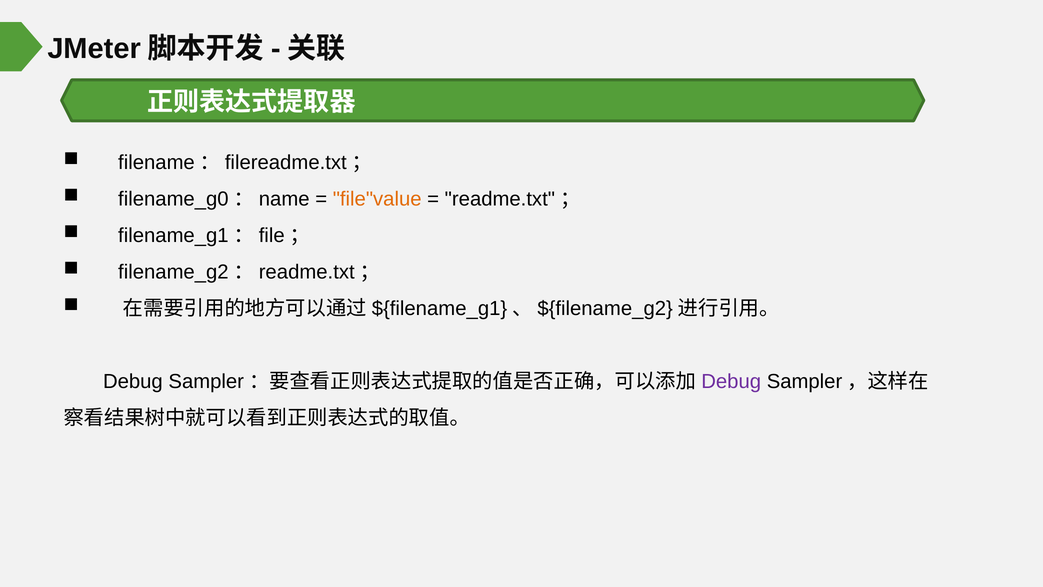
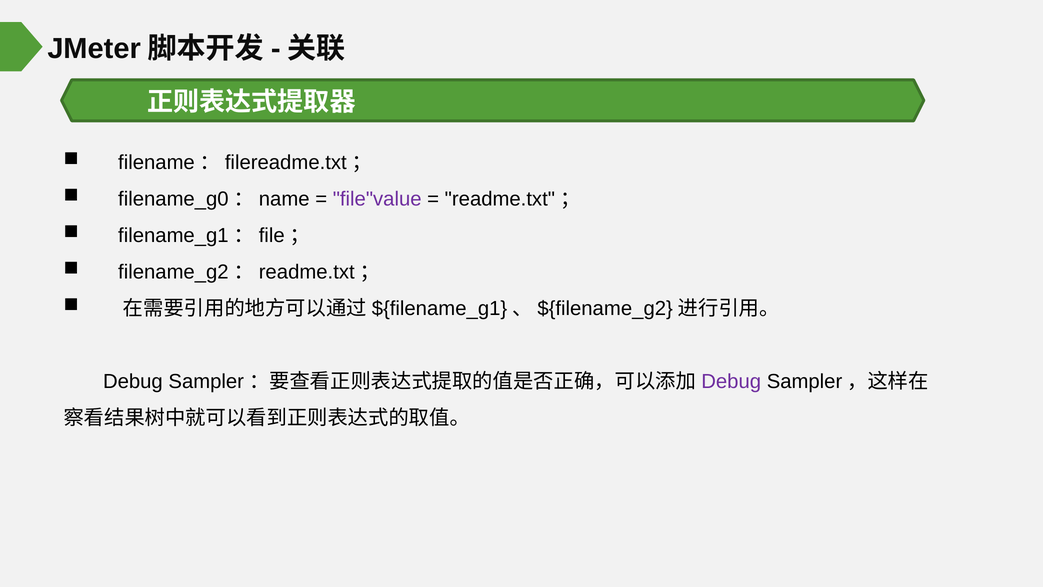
file"value colour: orange -> purple (377, 199)
